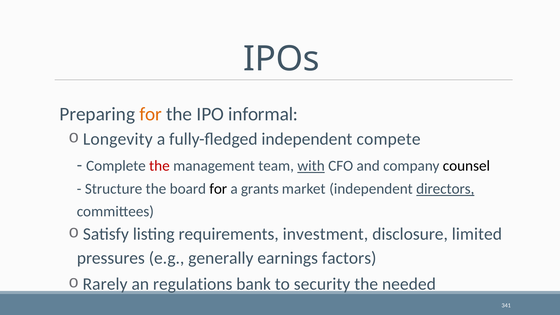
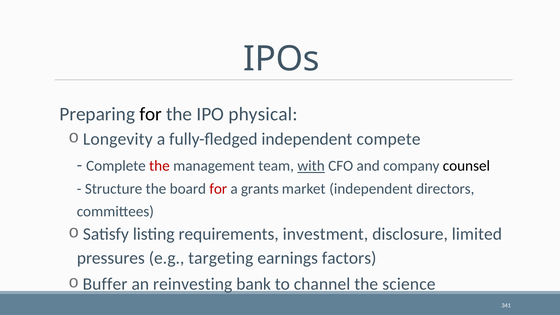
for colour: orange -> black (151, 114)
informal: informal -> physical (263, 114)
for colour: black -> red (218, 189)
directors underline: present -> none (445, 189)
generally: generally -> targeting (221, 258)
Rarely: Rarely -> Buffer (105, 284)
regulations: regulations -> reinvesting (193, 284)
security: security -> channel (322, 284)
needed: needed -> science (409, 284)
